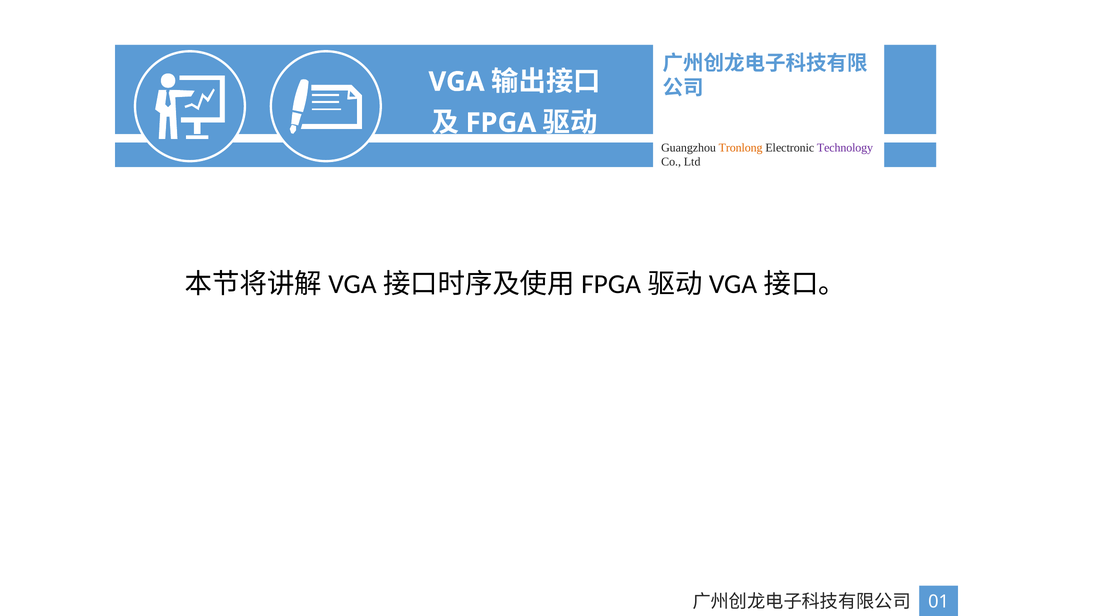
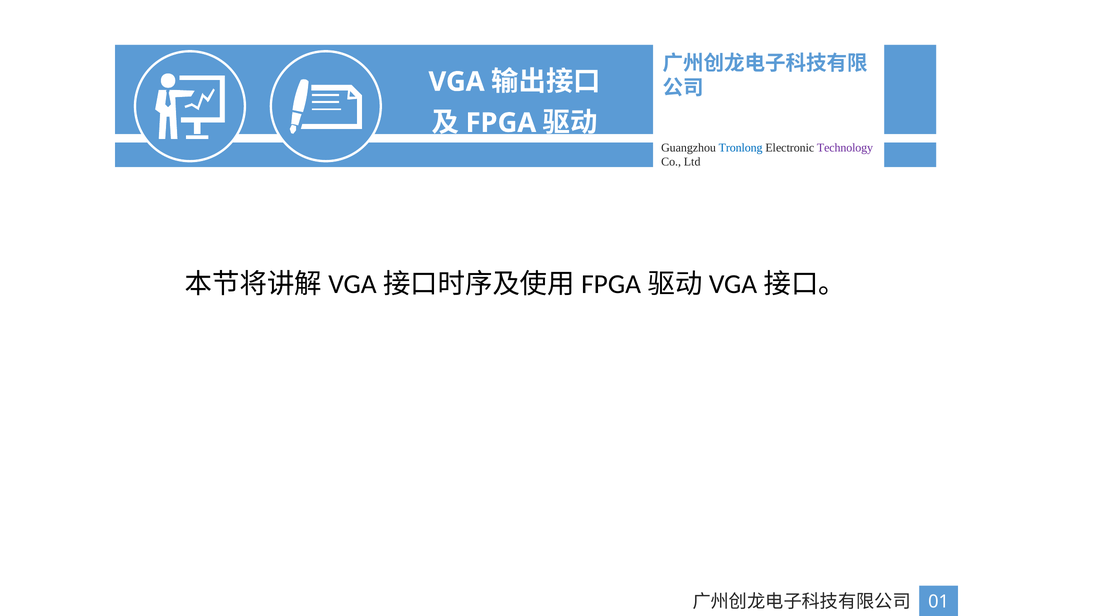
Tronlong colour: orange -> blue (741, 148)
